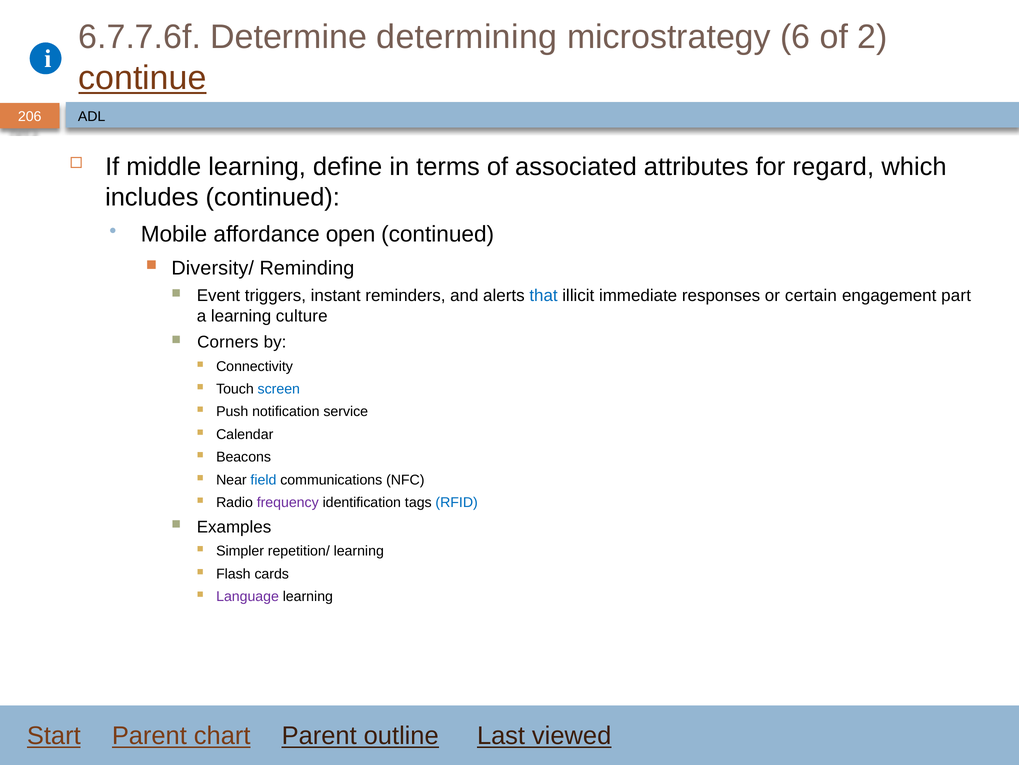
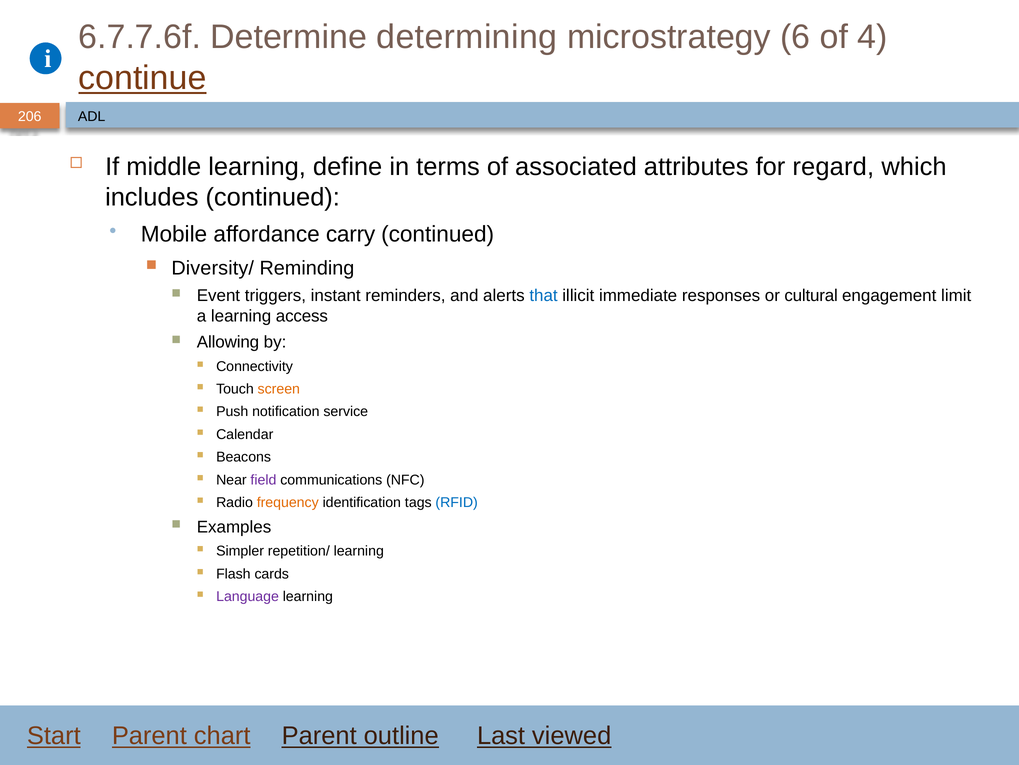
2: 2 -> 4 (873, 37)
open: open -> carry (351, 234)
certain: certain -> cultural (811, 295)
part: part -> limit (956, 295)
culture: culture -> access (302, 316)
Corners: Corners -> Allowing (228, 342)
screen colour: blue -> orange (279, 389)
field colour: blue -> purple (263, 479)
frequency colour: purple -> orange (288, 502)
